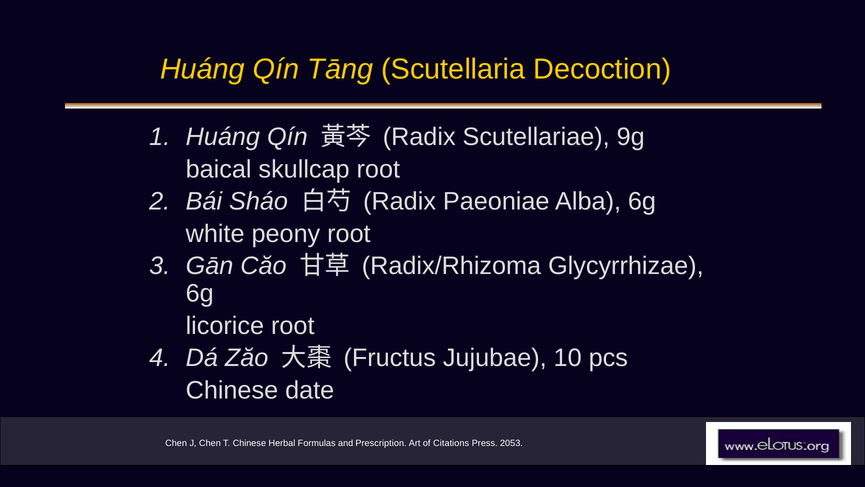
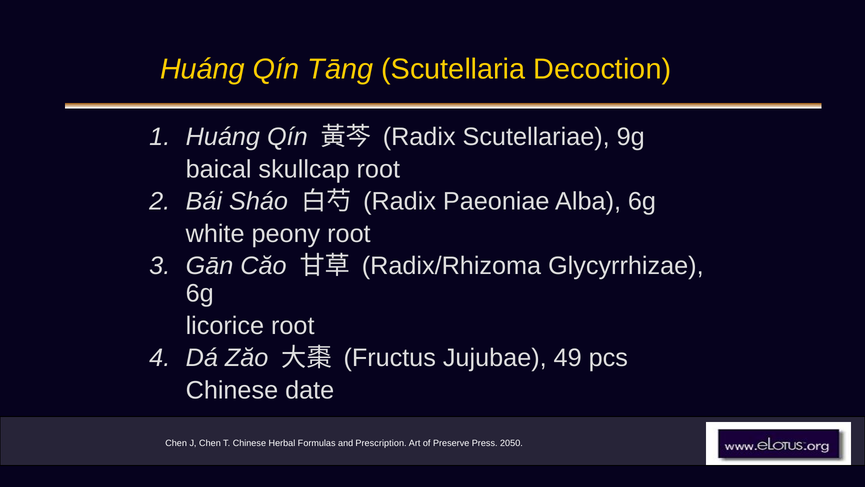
10: 10 -> 49 (568, 358)
Citations: Citations -> Preserve (451, 443)
2053: 2053 -> 2050 (511, 443)
